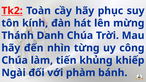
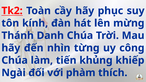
bánh: bánh -> thích (113, 73)
